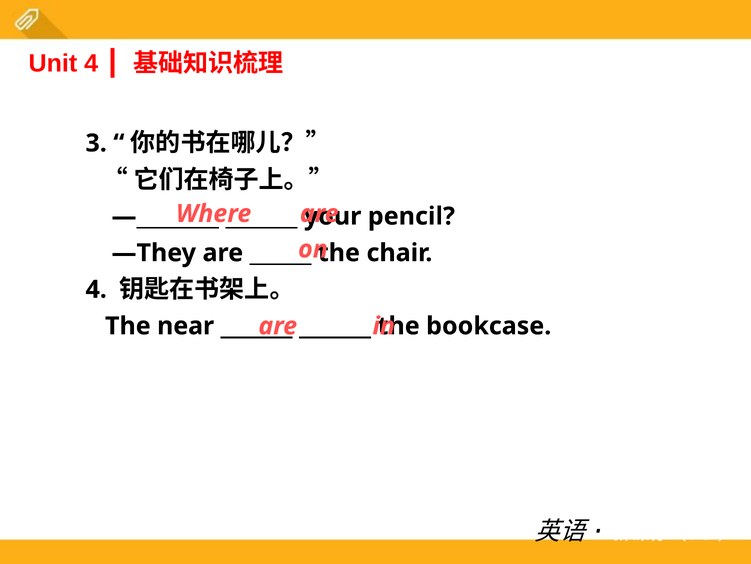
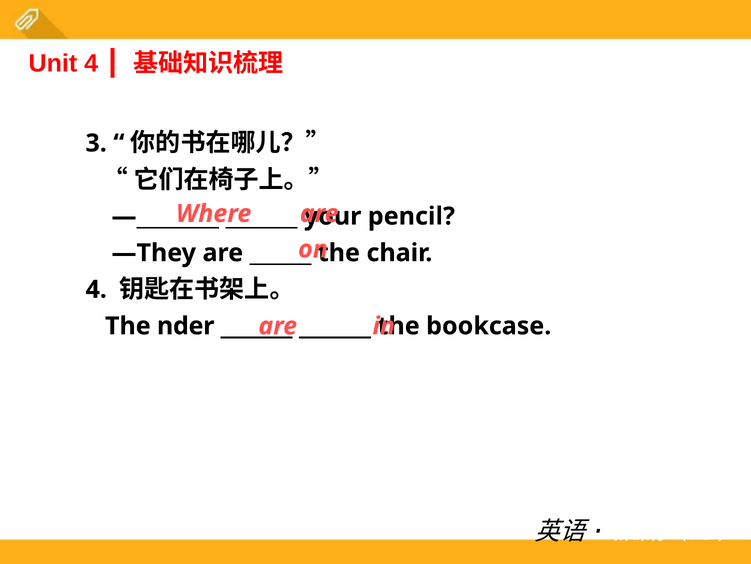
near: near -> nder (186, 326)
